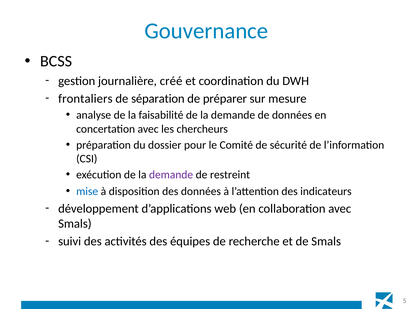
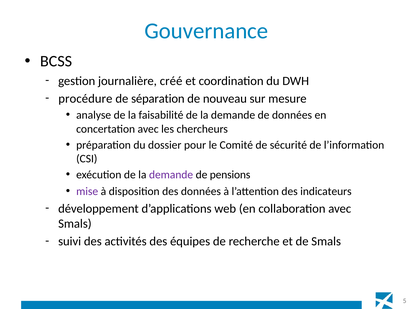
frontaliers: frontaliers -> procédure (85, 99)
préparer: préparer -> nouveau (225, 99)
restreint: restreint -> pensions (230, 175)
mise colour: blue -> purple (87, 191)
